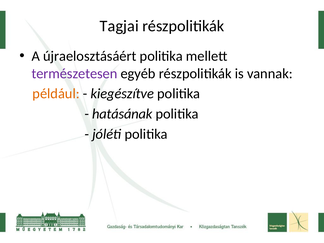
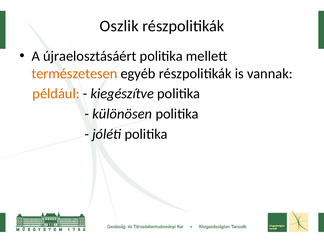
Tagjai: Tagjai -> Oszlik (119, 26)
természetesen colour: purple -> orange (74, 74)
hatásának: hatásának -> különösen (122, 114)
